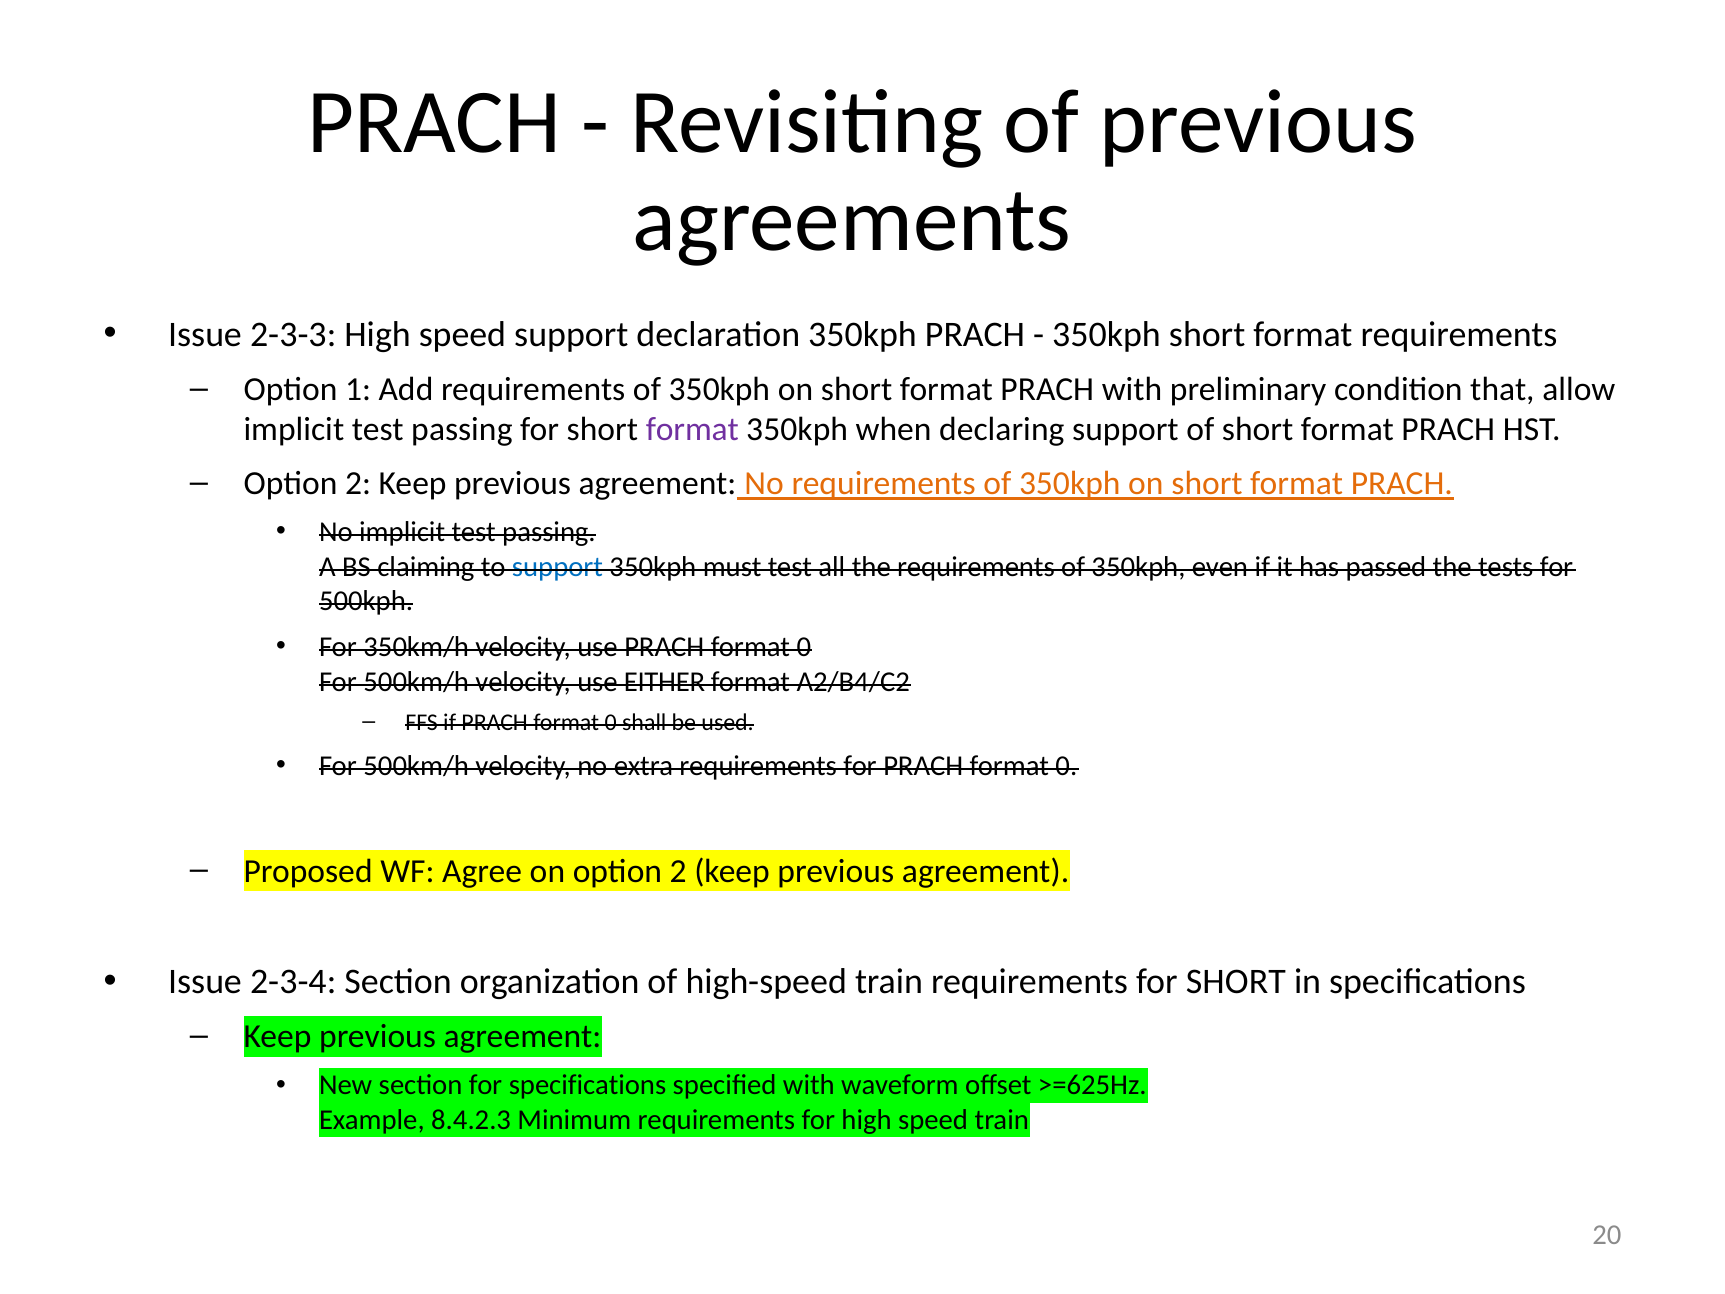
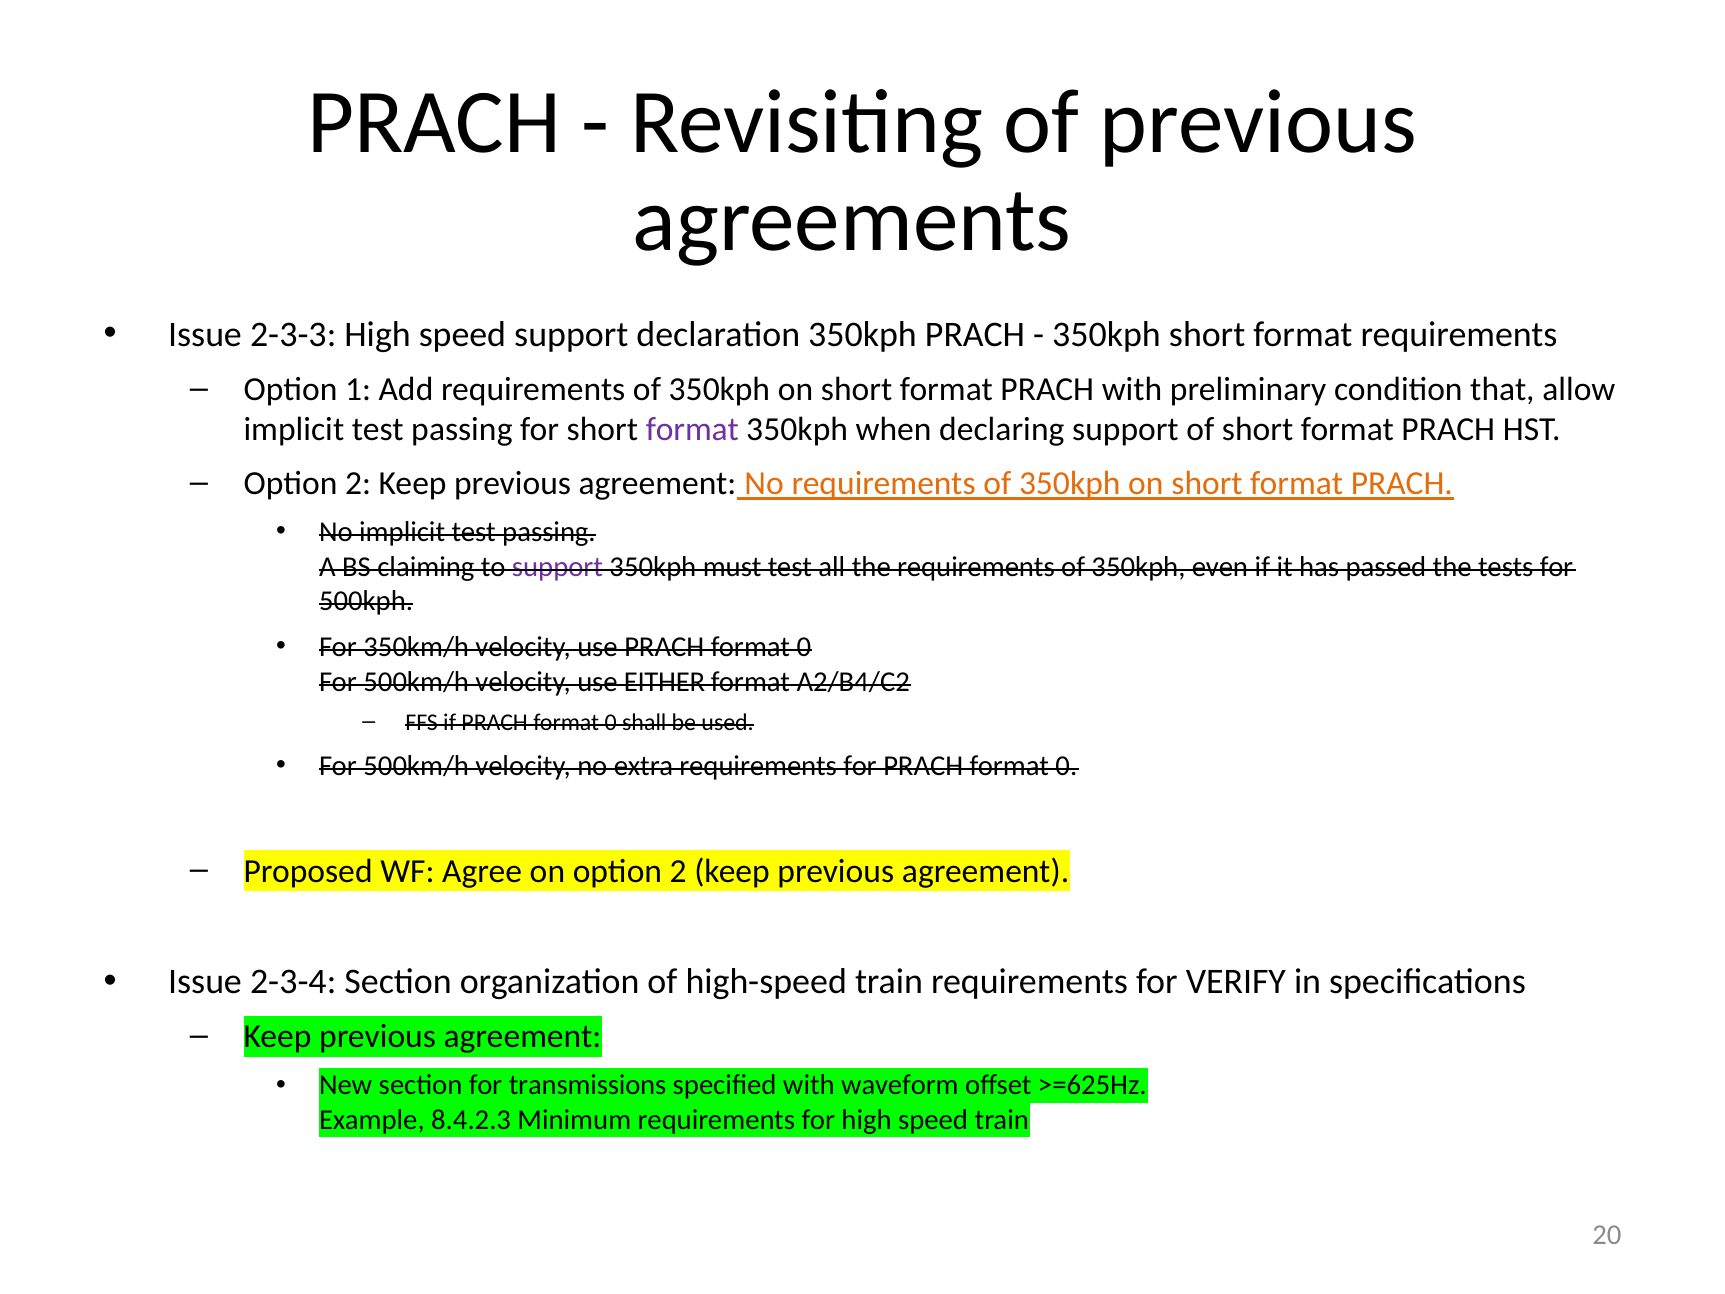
support colour: blue -> purple (557, 567)
requirements for SHORT: SHORT -> VERIFY (1236, 982)
for specifications: specifications -> transmissions (588, 1085)
